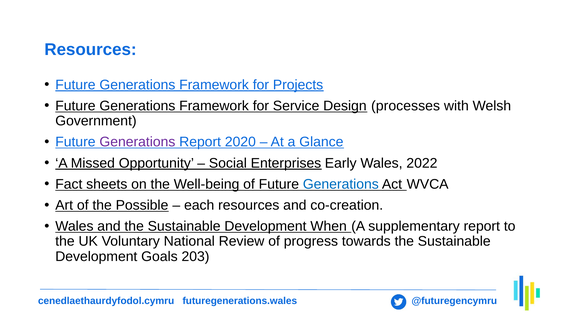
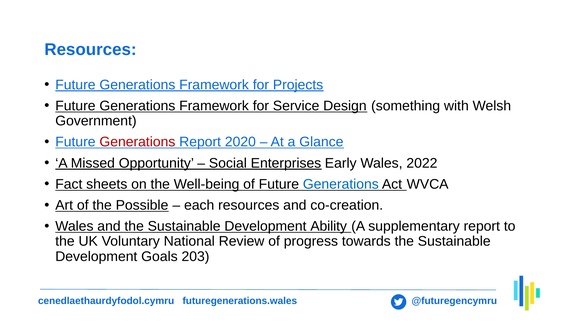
processes: processes -> something (406, 106)
Generations colour: purple -> red (137, 142)
When: When -> Ability (329, 227)
